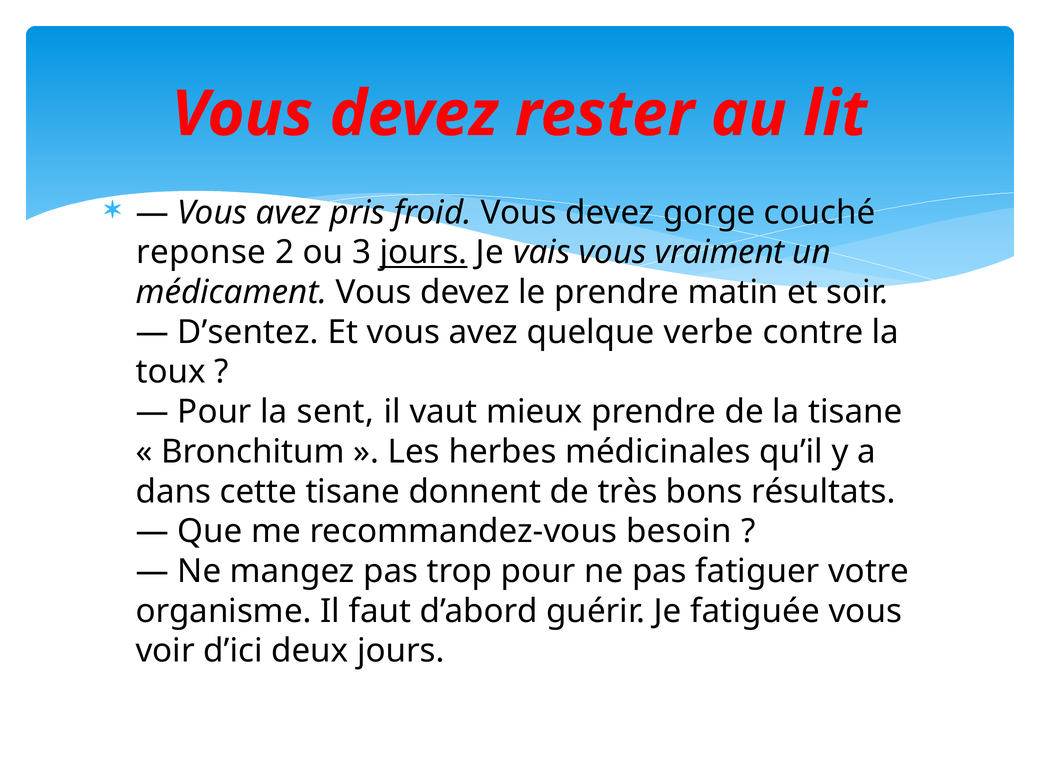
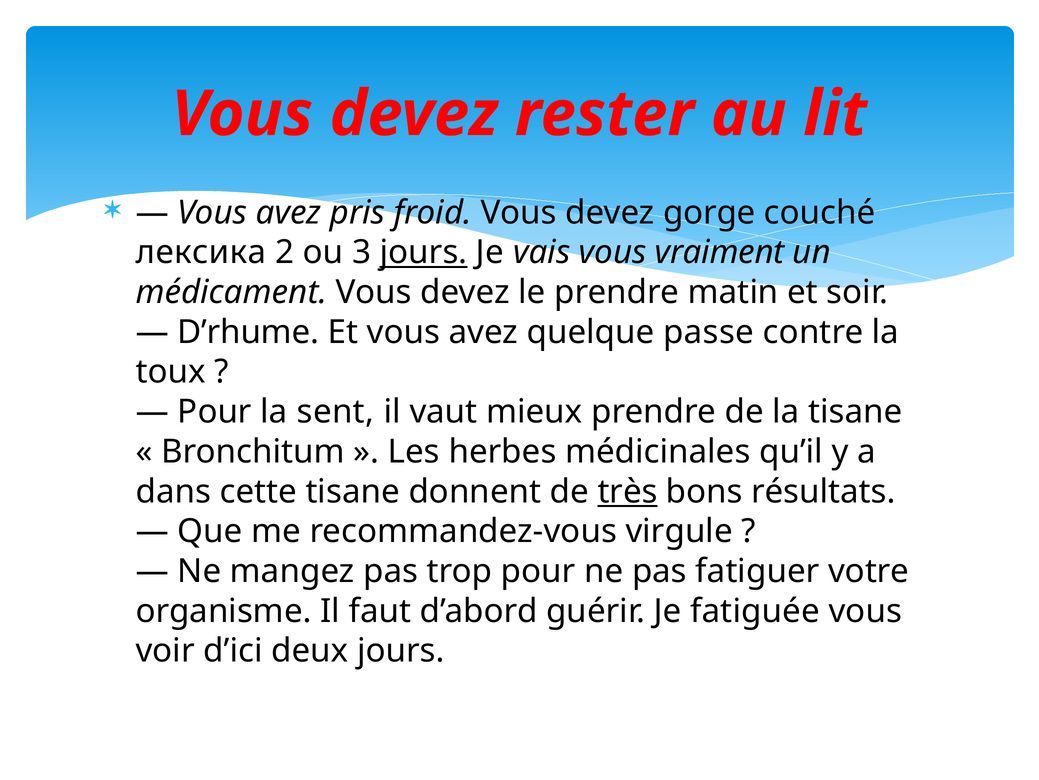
reponse: reponse -> лексика (201, 252)
D’sentez: D’sentez -> D’rhume (248, 332)
verbe: verbe -> passe (709, 332)
très underline: none -> present (628, 491)
besoin: besoin -> virgule (679, 531)
